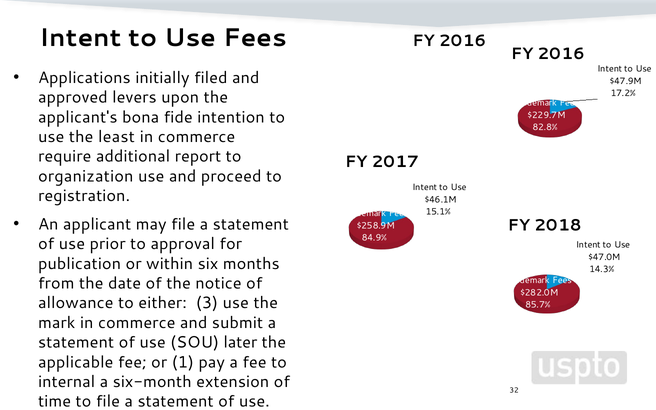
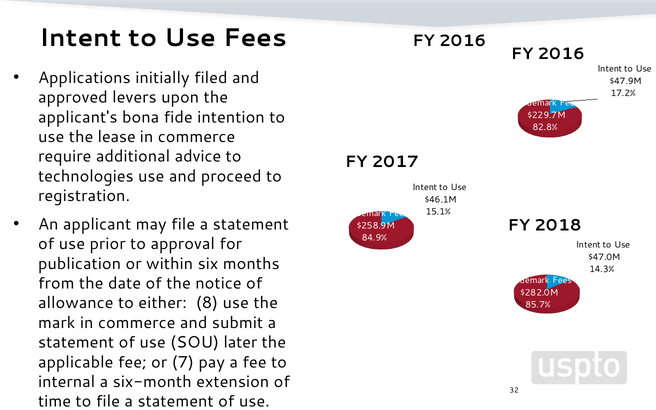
least: least -> lease (117, 137)
report: report -> advice (198, 157)
organization: organization -> technologies (86, 176)
3: 3 -> 8 (207, 303)
1: 1 -> 7 (183, 362)
